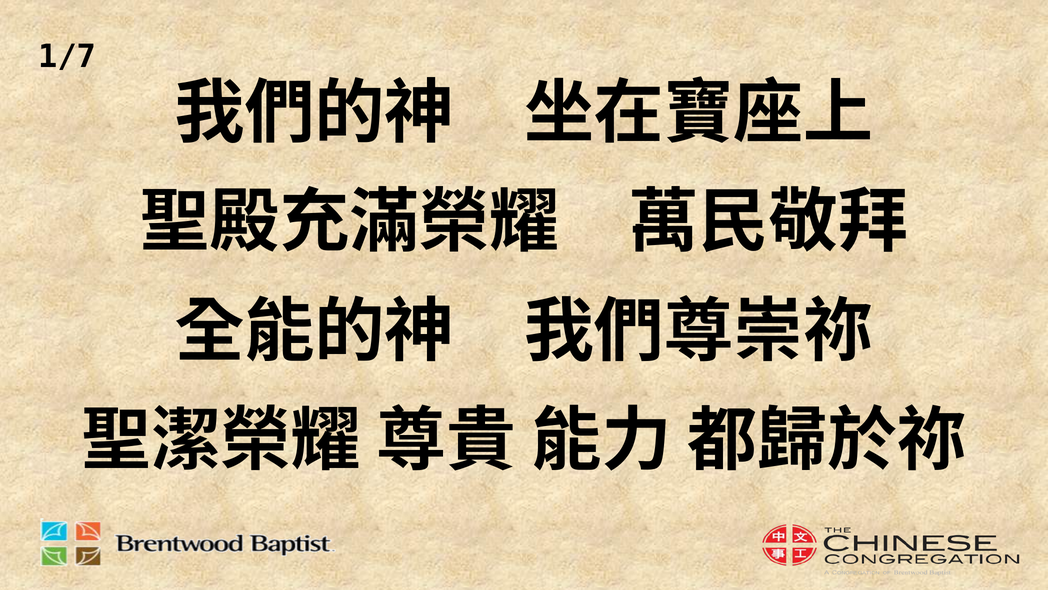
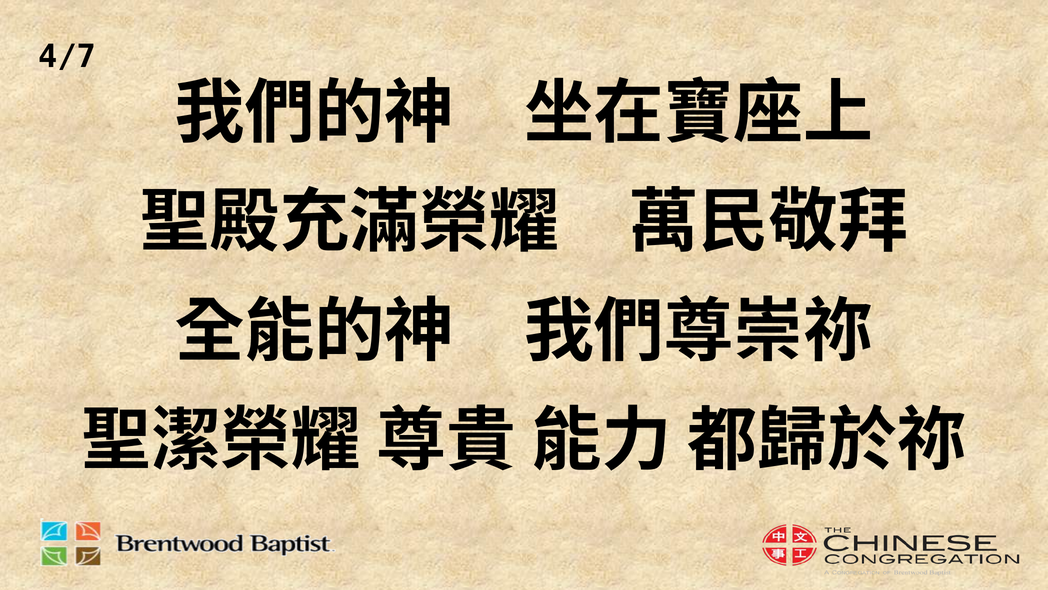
1/7: 1/7 -> 4/7 (67, 57)
